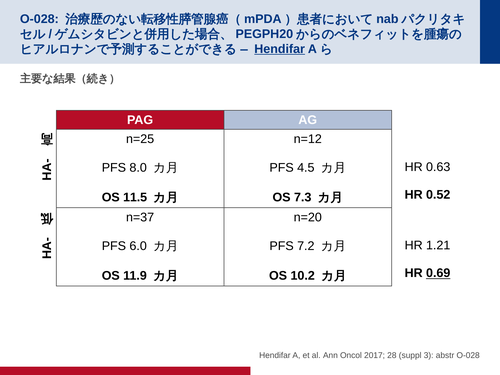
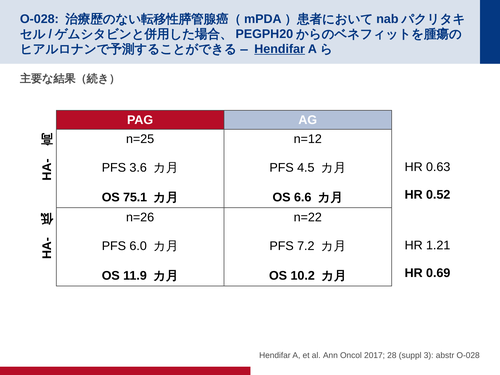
8.0: 8.0 -> 3.6 (138, 168)
11.5: 11.5 -> 75.1 (135, 197)
7.3: 7.3 -> 6.6 (303, 197)
n=37: n=37 -> n=26 (140, 217)
n=20: n=20 -> n=22 (308, 217)
0.69 underline: present -> none (438, 273)
